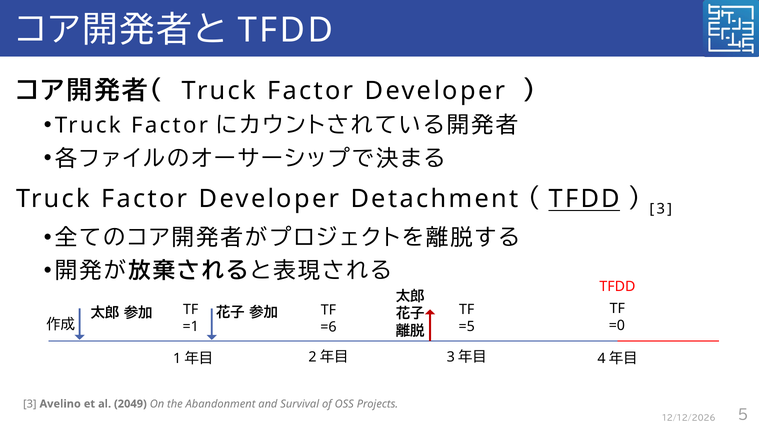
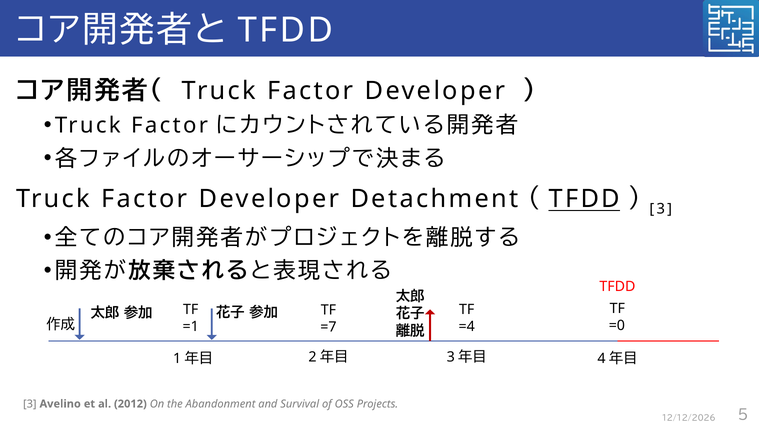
=5: =5 -> =4 (467, 327)
=6: =6 -> =7 (328, 327)
2049: 2049 -> 2012 (130, 404)
